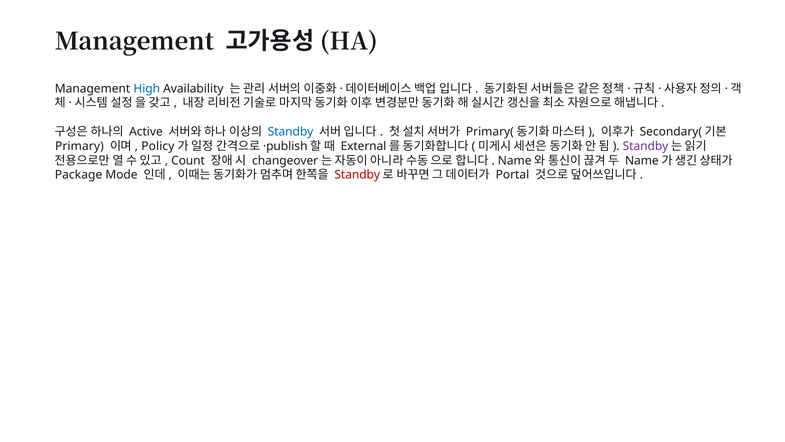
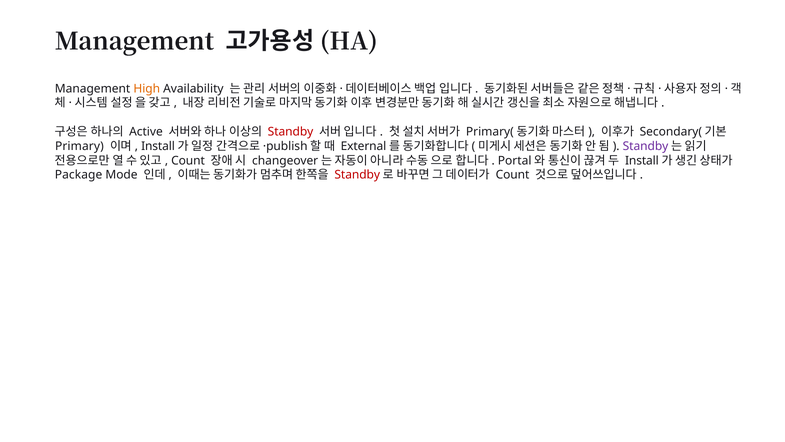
High colour: blue -> orange (147, 88)
Standby colour: blue -> red (291, 132)
Policy: Policy -> Install (158, 146)
Name: Name -> Portal (515, 160)
Name: Name -> Install (642, 160)
Portal: Portal -> Count (512, 175)
